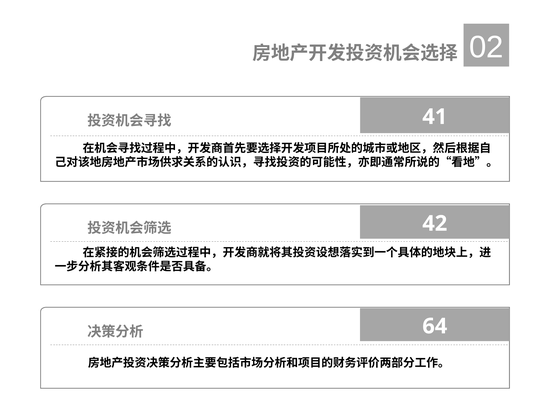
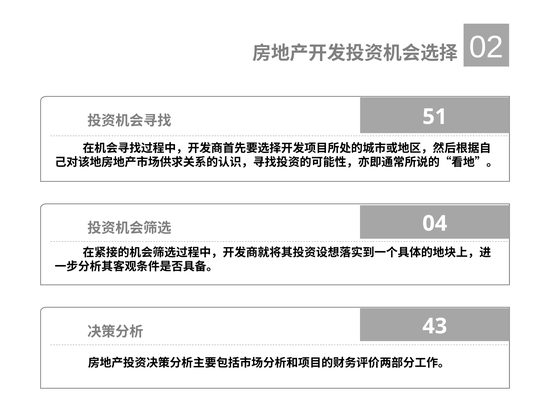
41: 41 -> 51 (435, 117)
42: 42 -> 04 (435, 223)
64: 64 -> 43 (435, 326)
